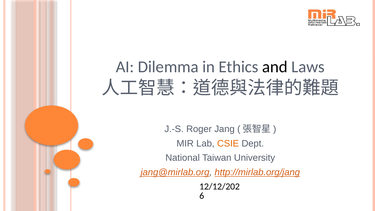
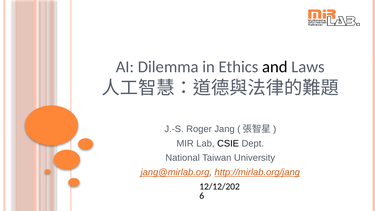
CSIE colour: orange -> black (228, 143)
